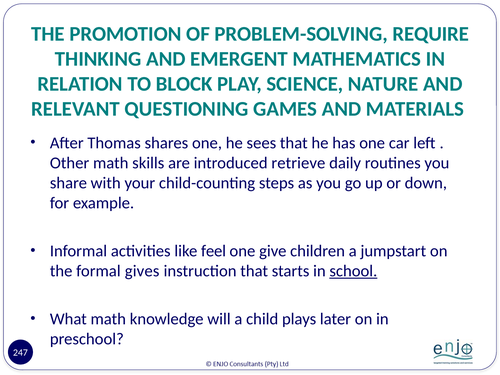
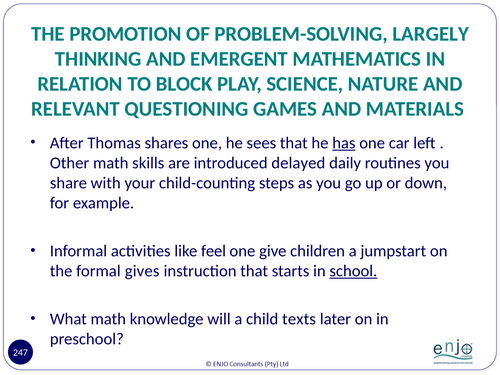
REQUIRE: REQUIRE -> LARGELY (431, 34)
has underline: none -> present (344, 143)
retrieve: retrieve -> delayed (298, 163)
plays: plays -> texts (299, 319)
